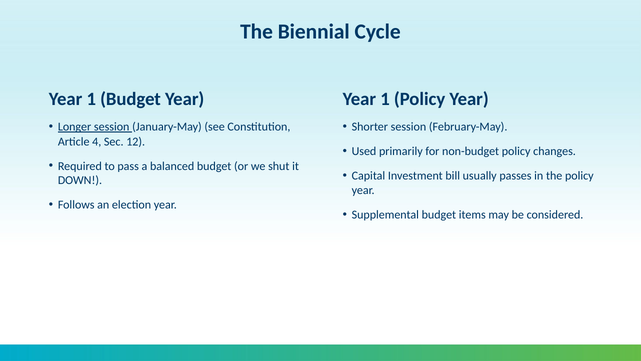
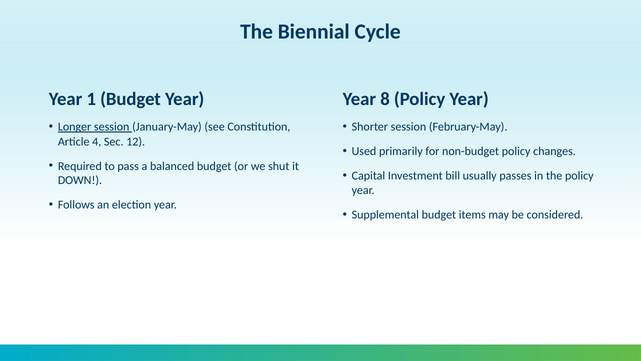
1: 1 -> 8 (385, 99)
